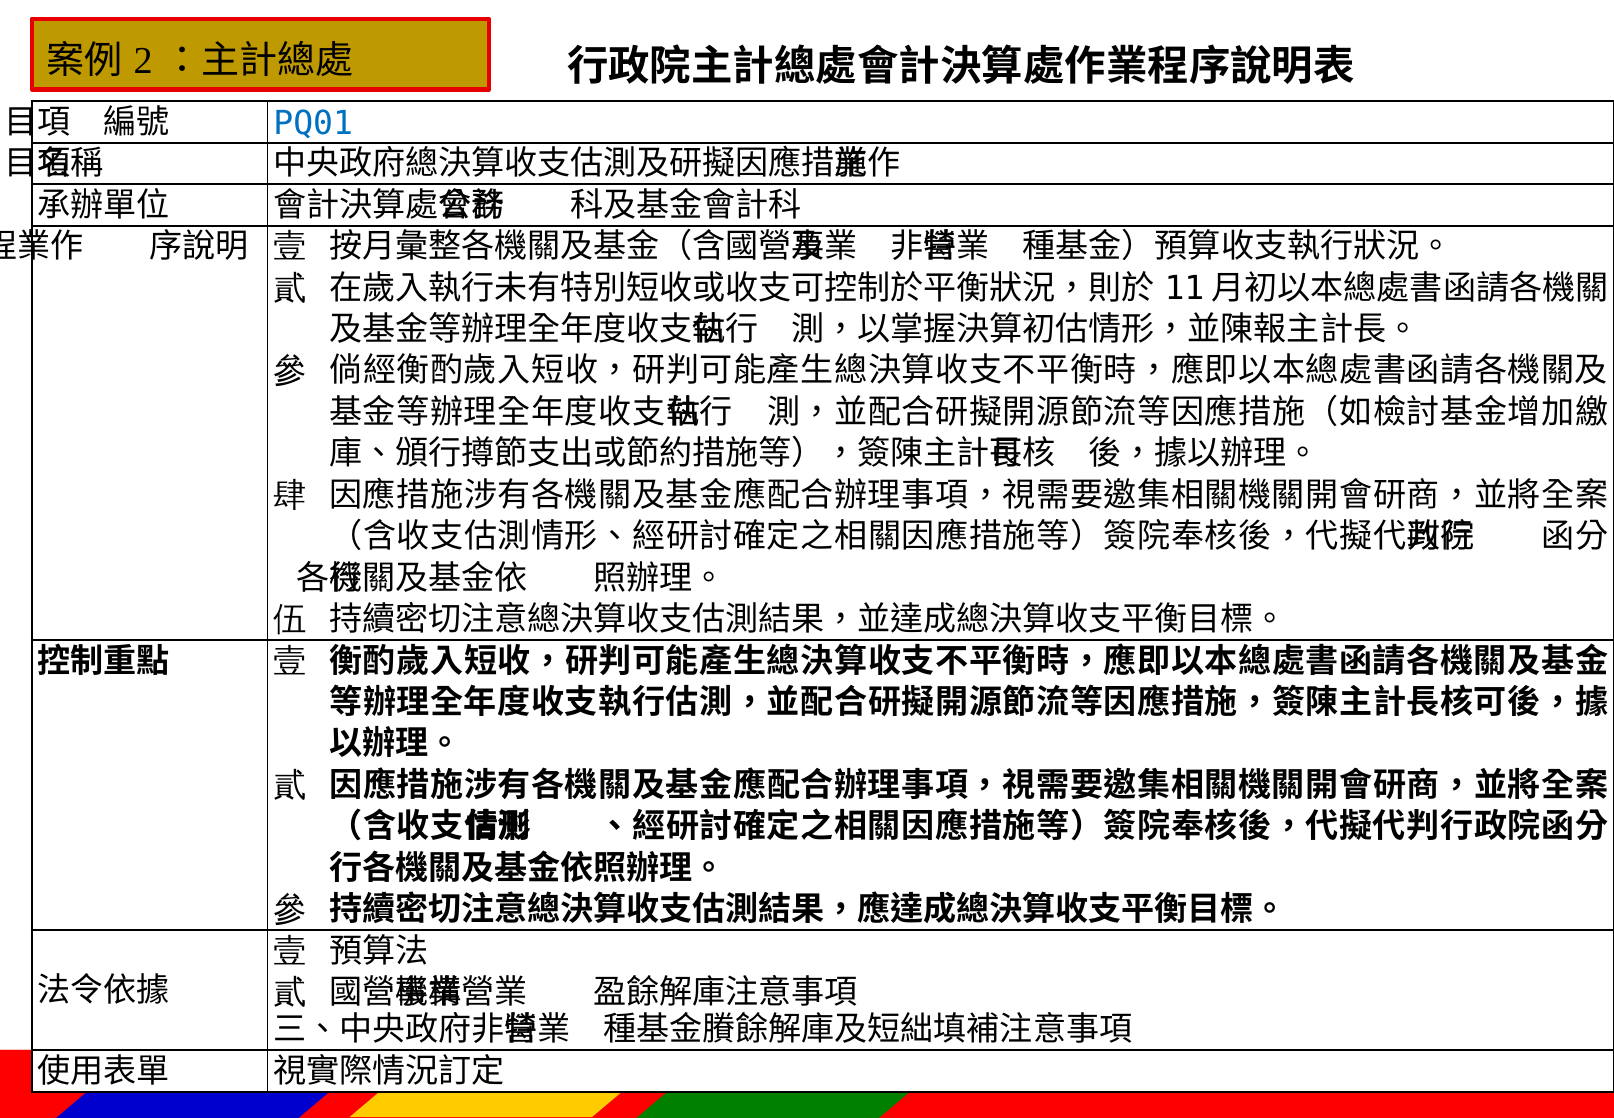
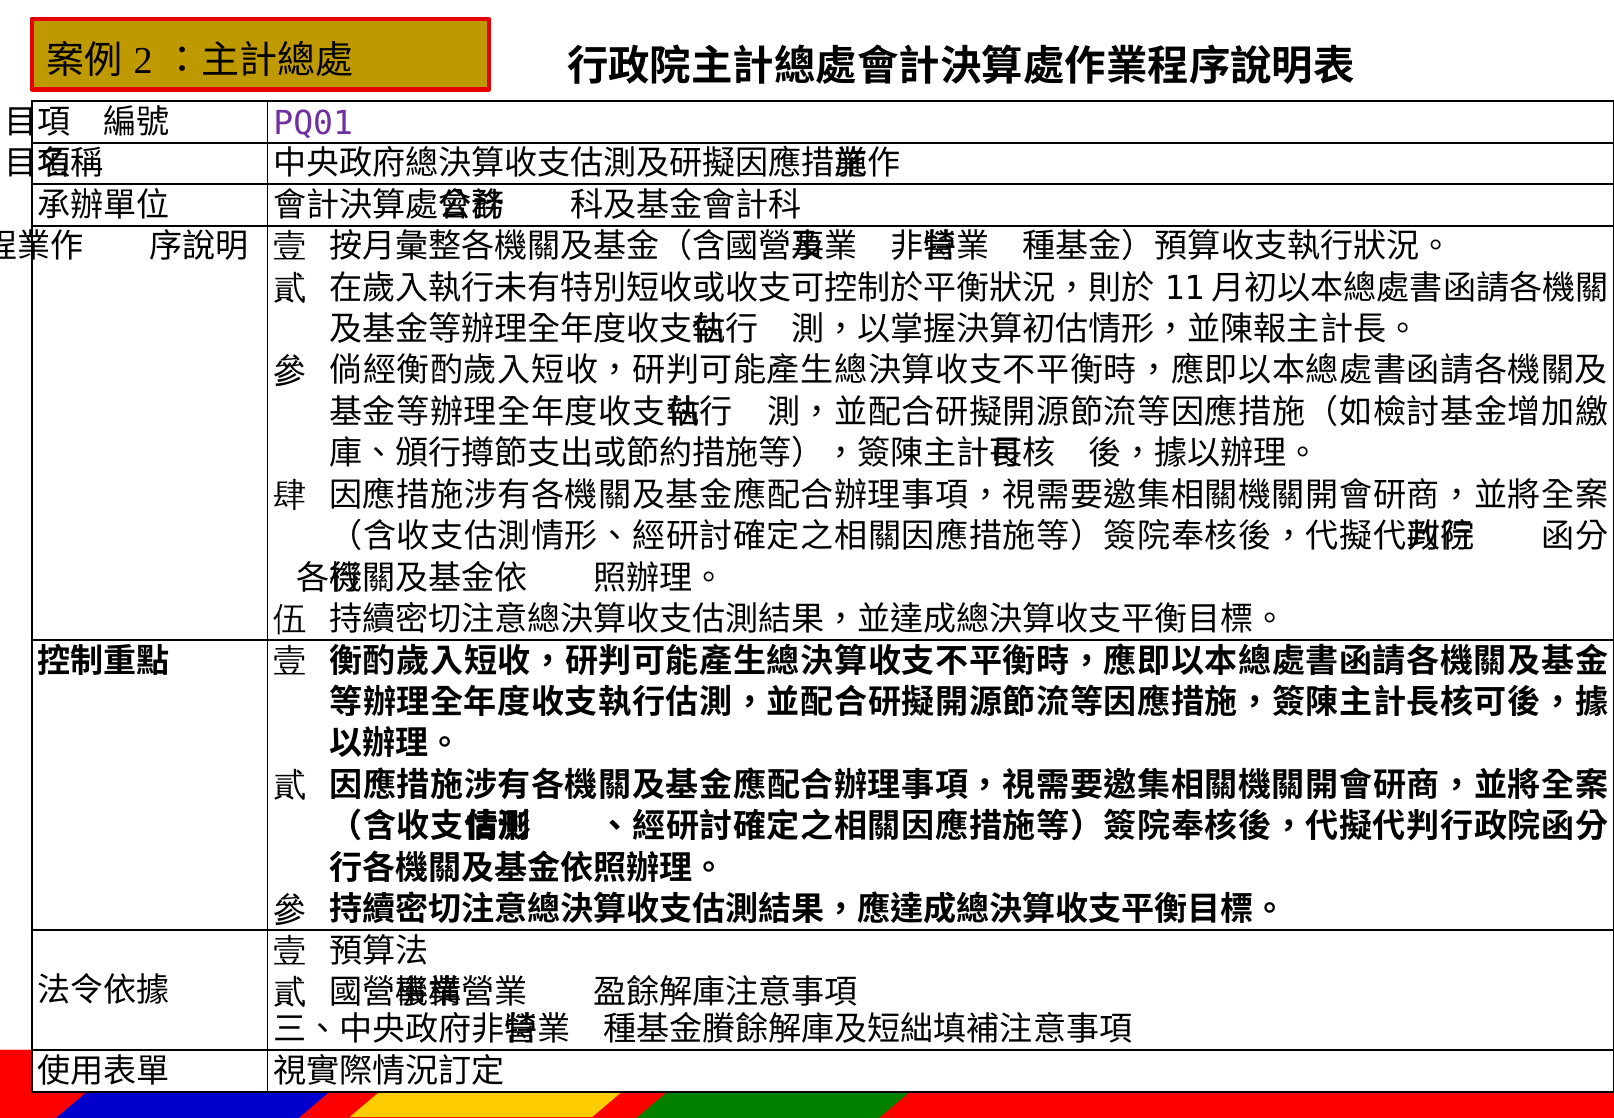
PQ01 colour: blue -> purple (313, 124)
